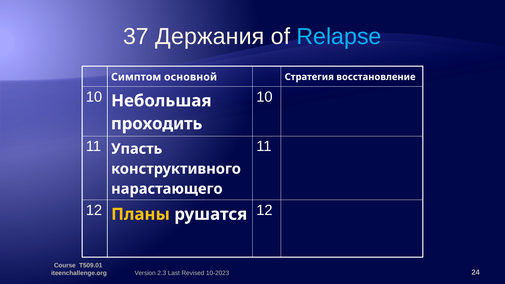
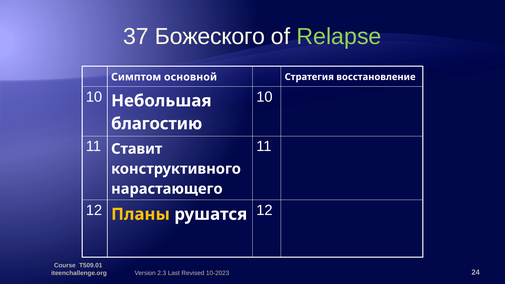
Держания: Держания -> Божеского (210, 37)
Relapse colour: light blue -> light green (339, 37)
проходить: проходить -> благостию (157, 124)
Упасть: Упасть -> Ставит (137, 149)
